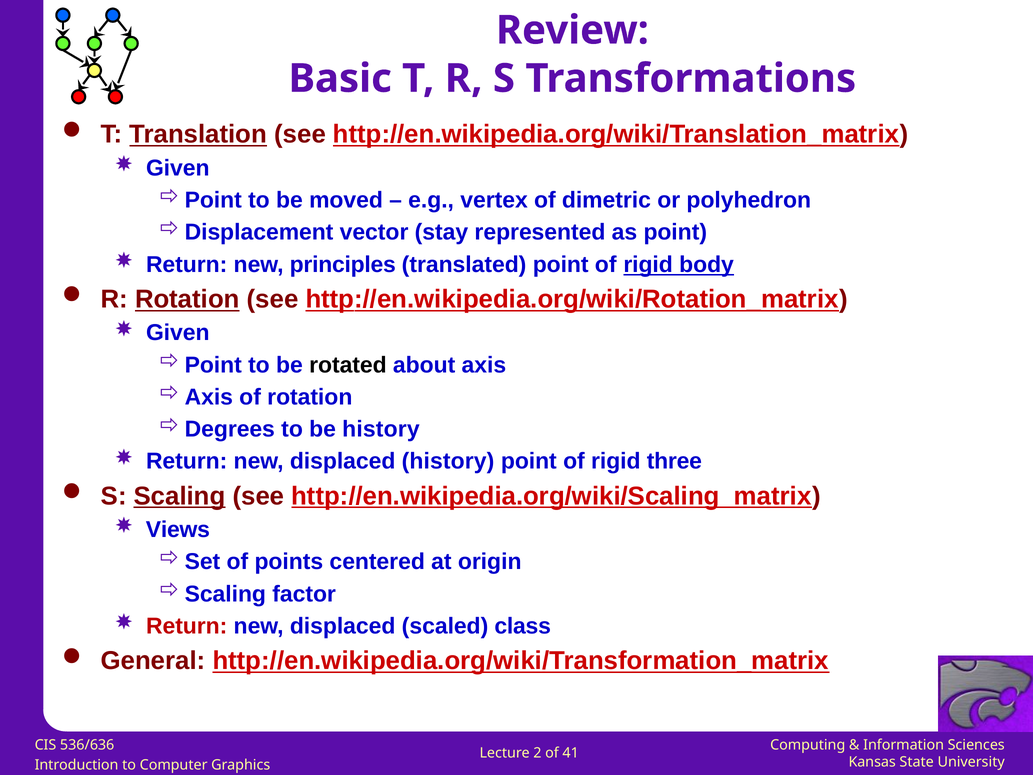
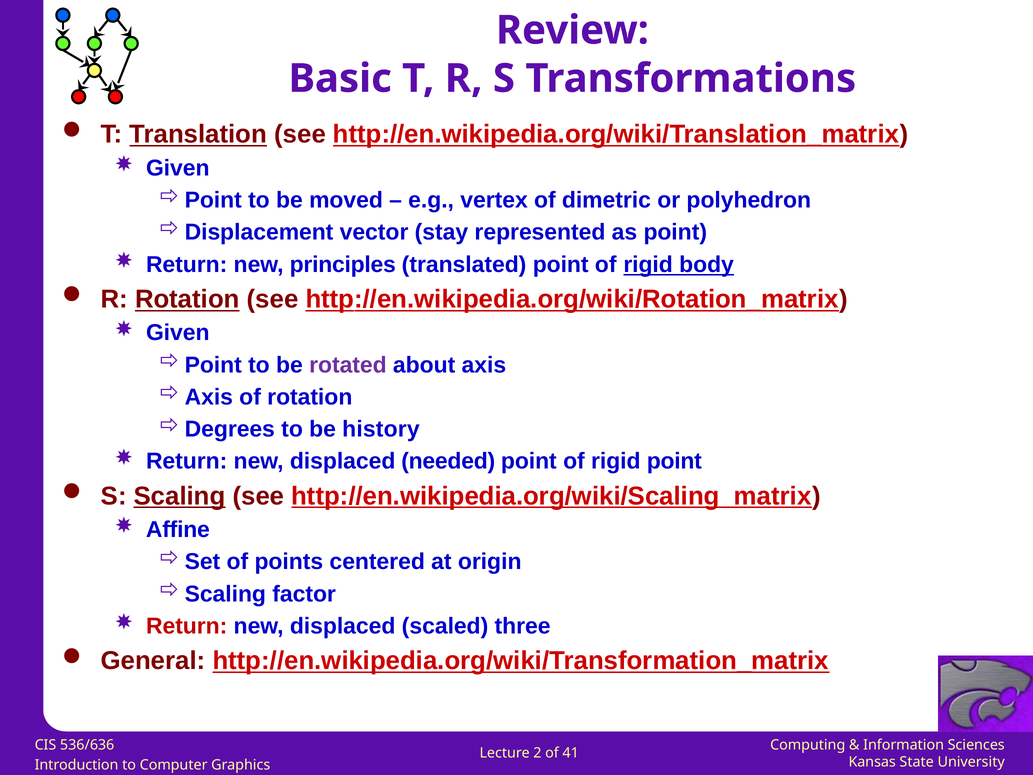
rotated colour: black -> purple (348, 365)
displaced history: history -> needed (448, 461)
rigid three: three -> point (674, 461)
Views: Views -> Affine (178, 530)
class: class -> three (523, 626)
